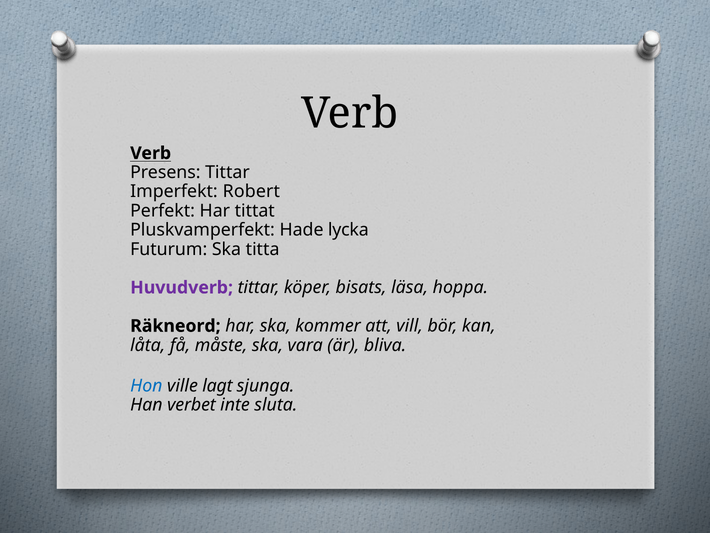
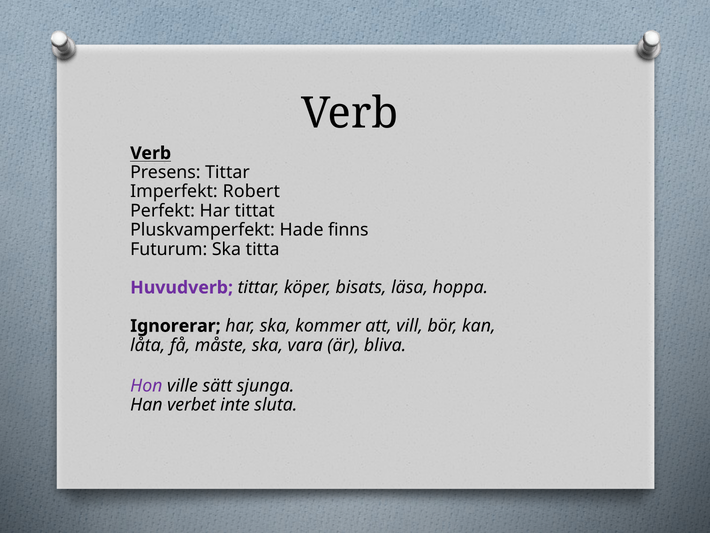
lycka: lycka -> finns (348, 230)
Räkneord: Räkneord -> Ignorerar (175, 326)
Hon colour: blue -> purple (146, 385)
lagt: lagt -> sätt (217, 385)
